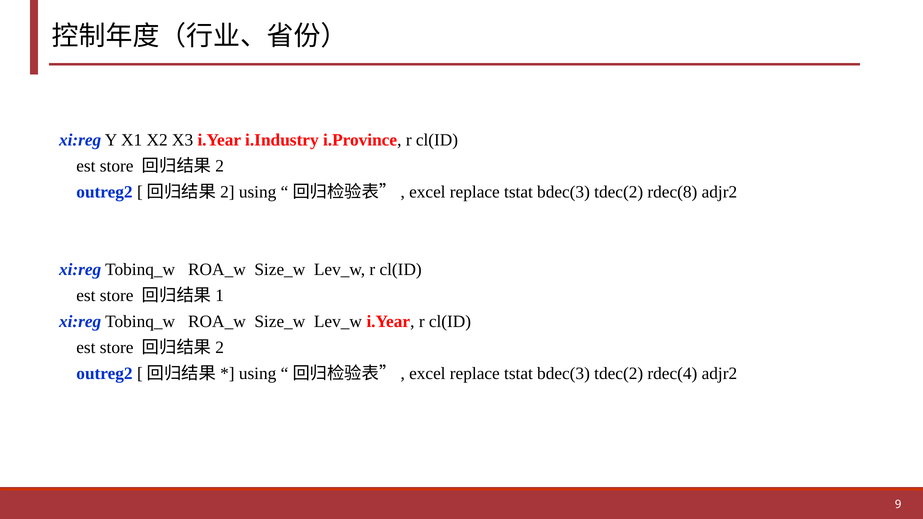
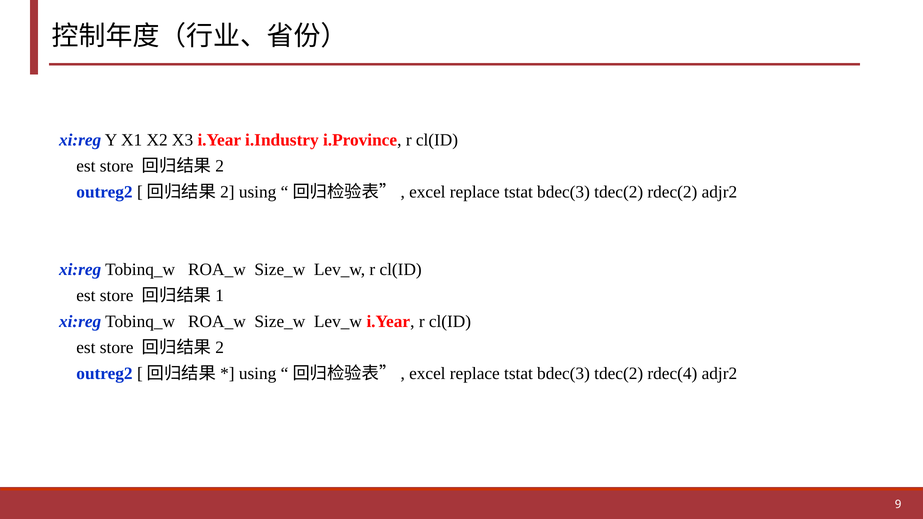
rdec(8: rdec(8 -> rdec(2 (672, 192)
